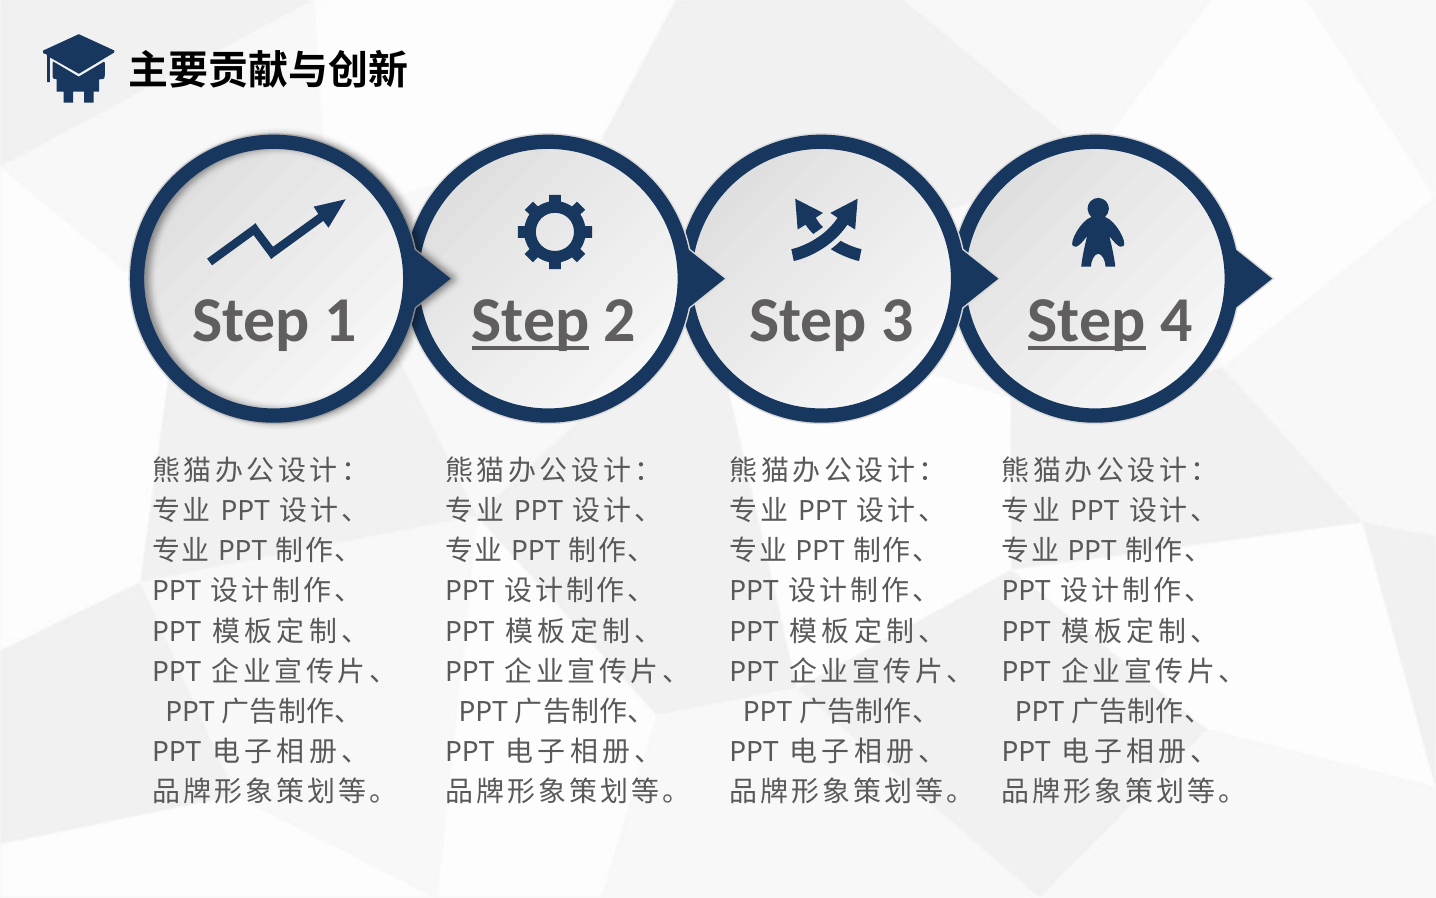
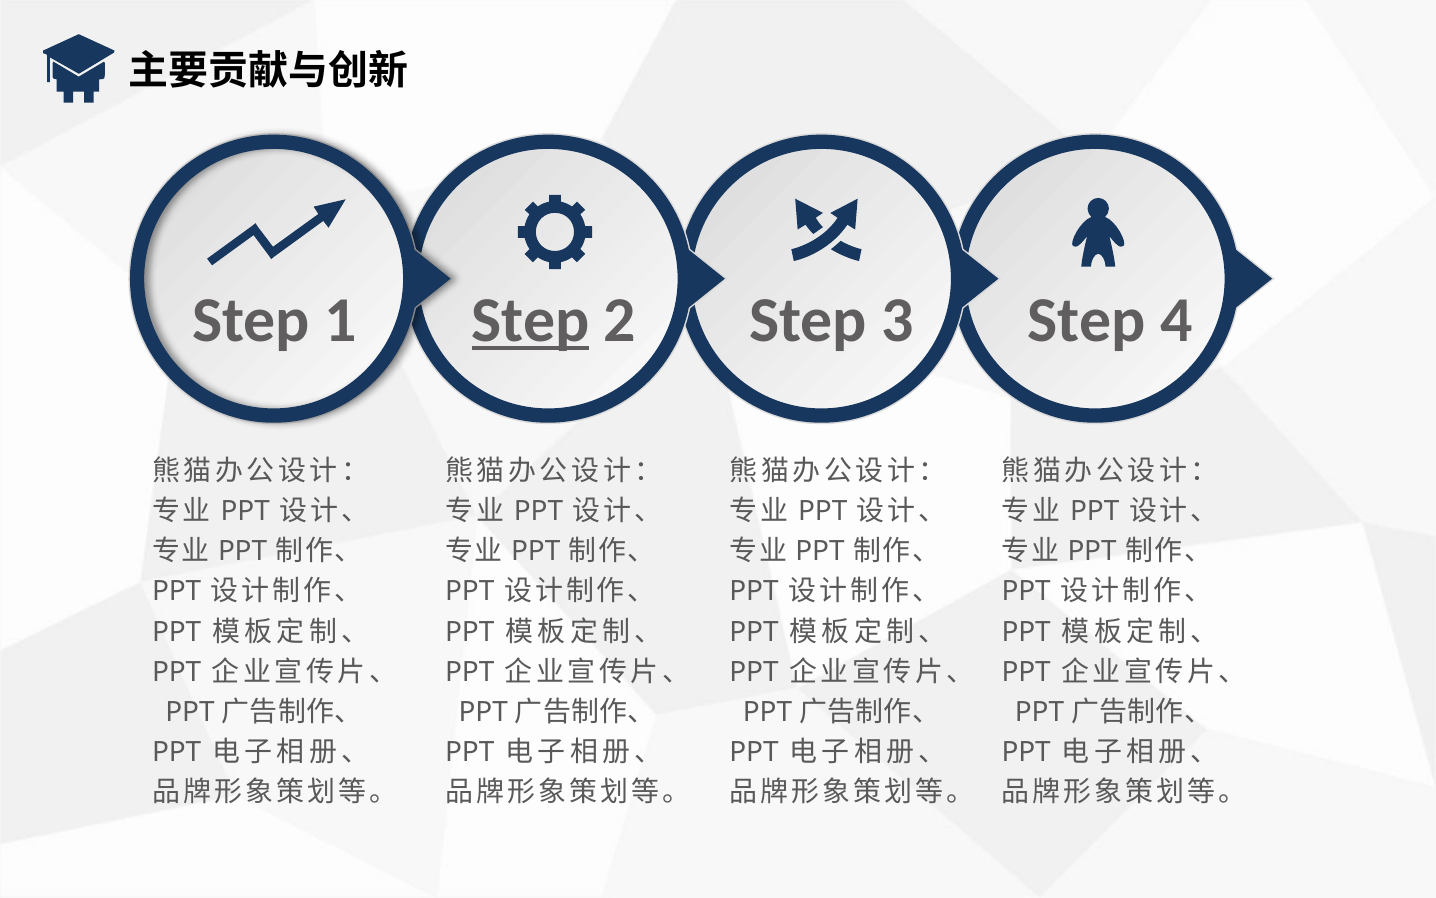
Step underline: present -> none (1087, 321)
